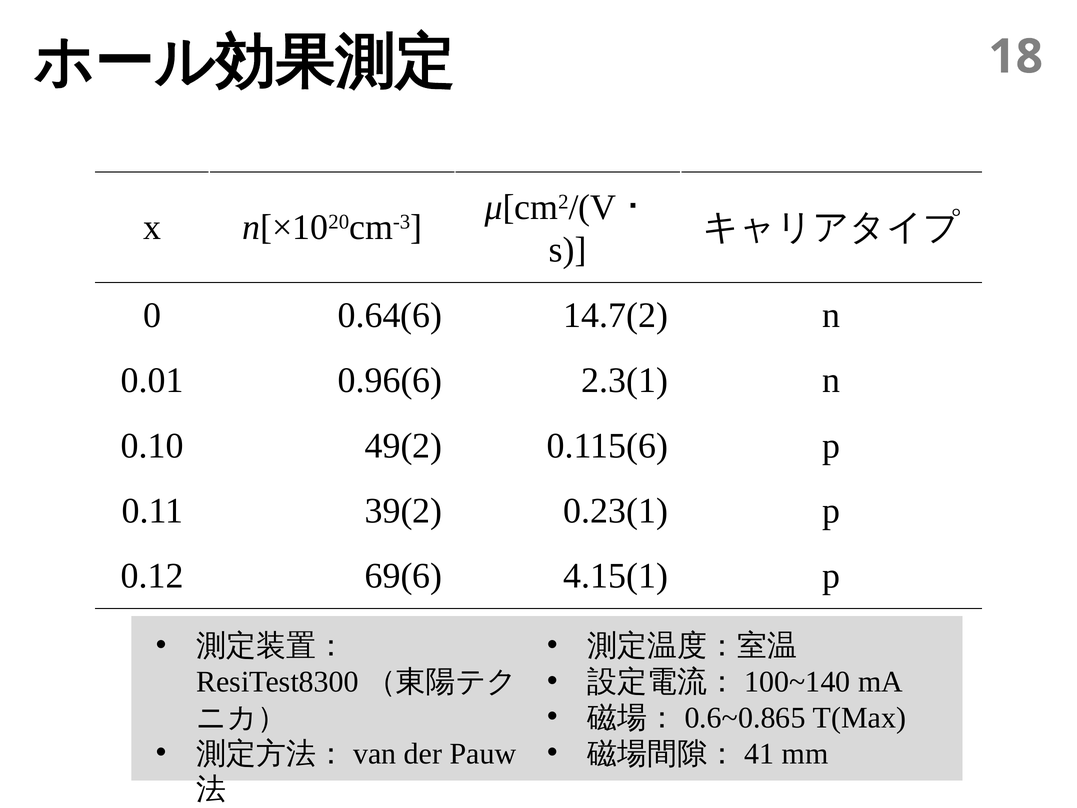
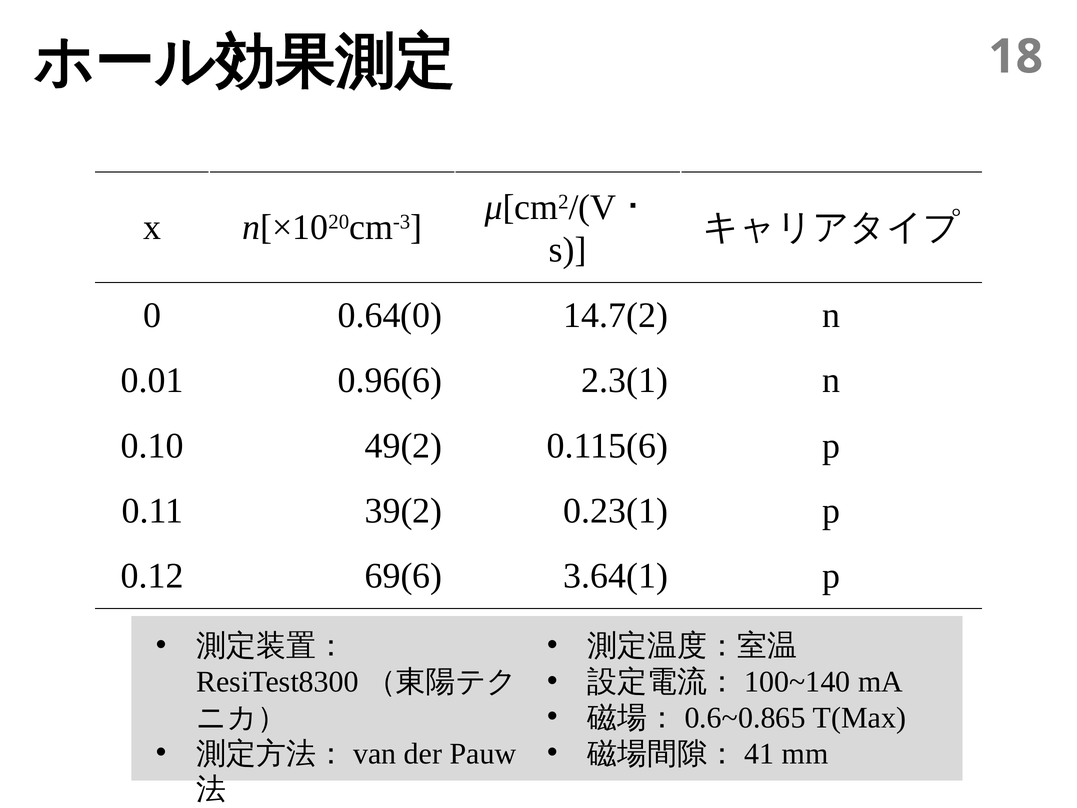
0.64(6: 0.64(6 -> 0.64(0 (390, 315)
4.15(1: 4.15(1 -> 3.64(1 (616, 576)
